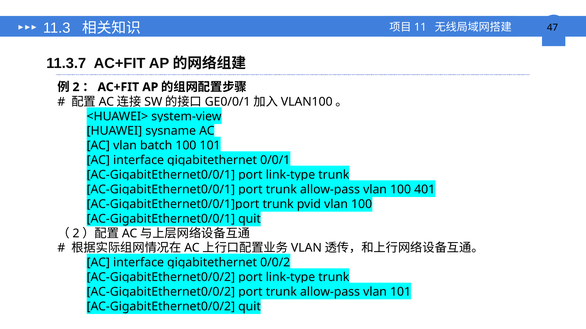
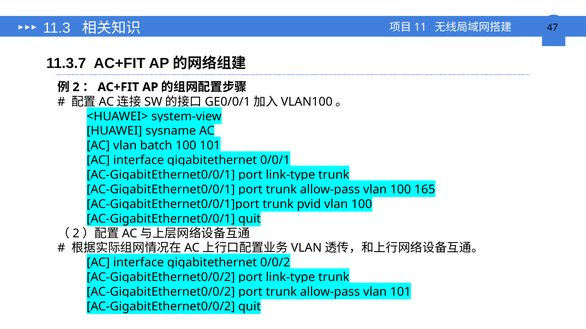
401: 401 -> 165 (425, 190)
